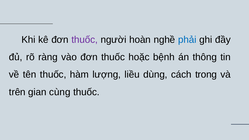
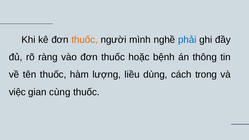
thuốc colour: purple -> orange (85, 40)
hoàn: hoàn -> mình (140, 40)
trên: trên -> việc (17, 92)
